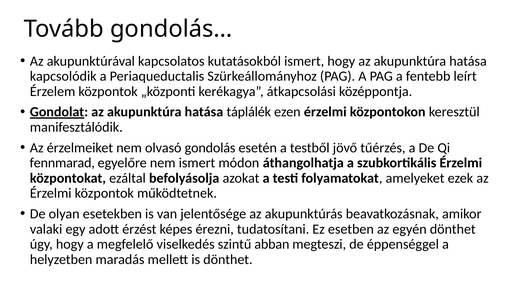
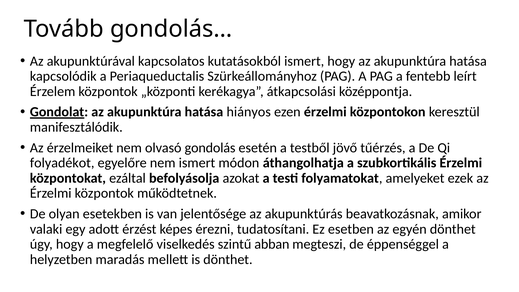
táplálék: táplálék -> hiányos (249, 112)
fennmarad: fennmarad -> folyadékot (62, 163)
